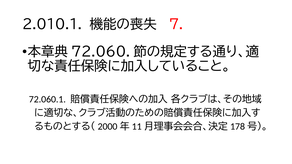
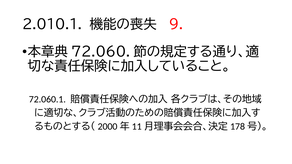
7: 7 -> 9 (176, 25)
